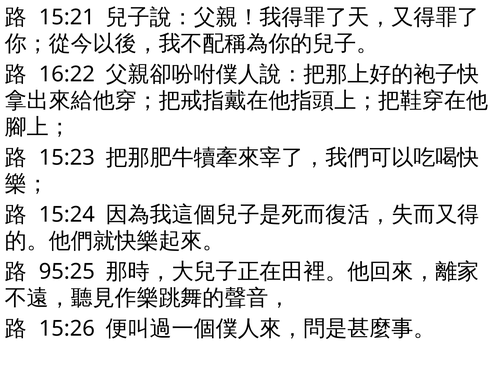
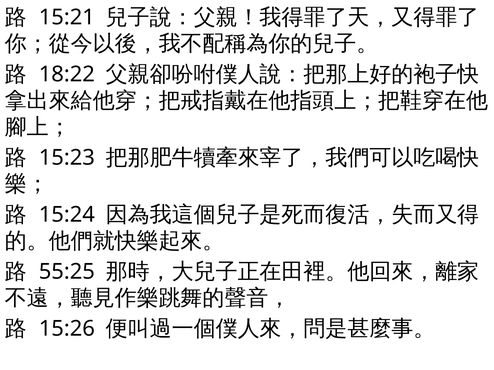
16:22: 16:22 -> 18:22 (67, 74)
95:25: 95:25 -> 55:25 (67, 272)
